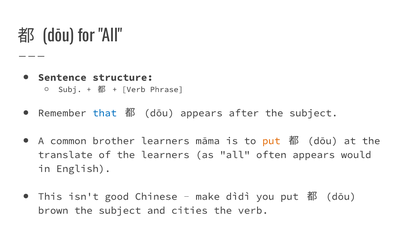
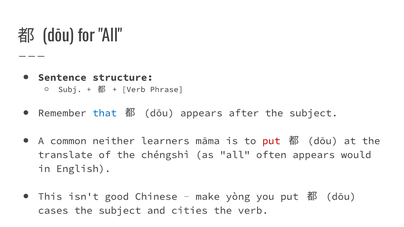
brother: brother -> neither (114, 141)
put colour: orange -> red (271, 141)
the learners: learners -> chéngshì (165, 155)
dìdì: dìdì -> yòng (238, 197)
brown: brown -> cases (53, 211)
